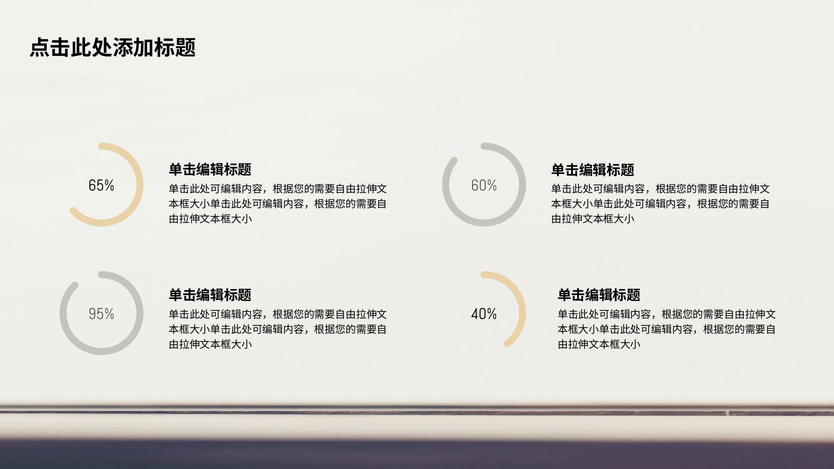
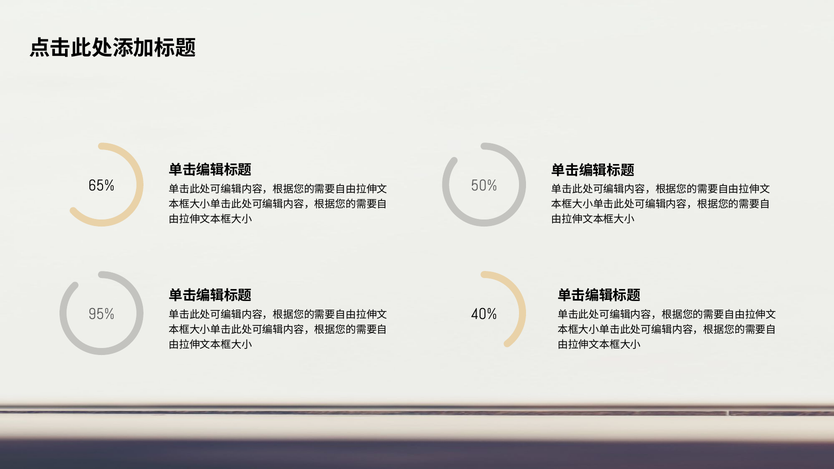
60%: 60% -> 50% (484, 186)
